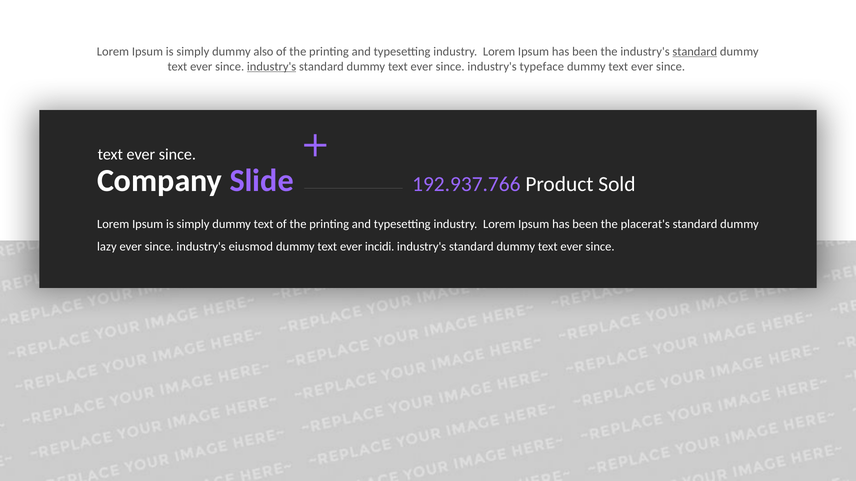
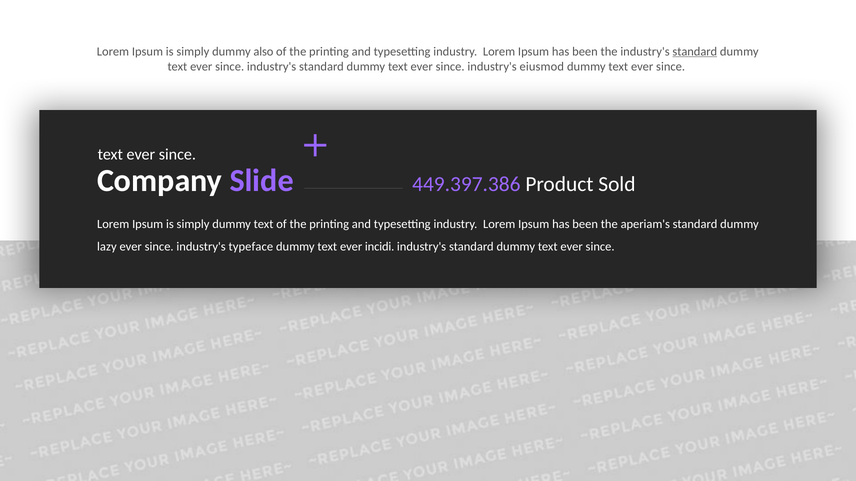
industry's underline: present -> none (272, 66)
typeface: typeface -> eiusmod (542, 66)
192.937.766: 192.937.766 -> 449.397.386 (466, 185)
placerat's: placerat's -> aperiam's (645, 224)
eiusmod: eiusmod -> typeface (251, 247)
